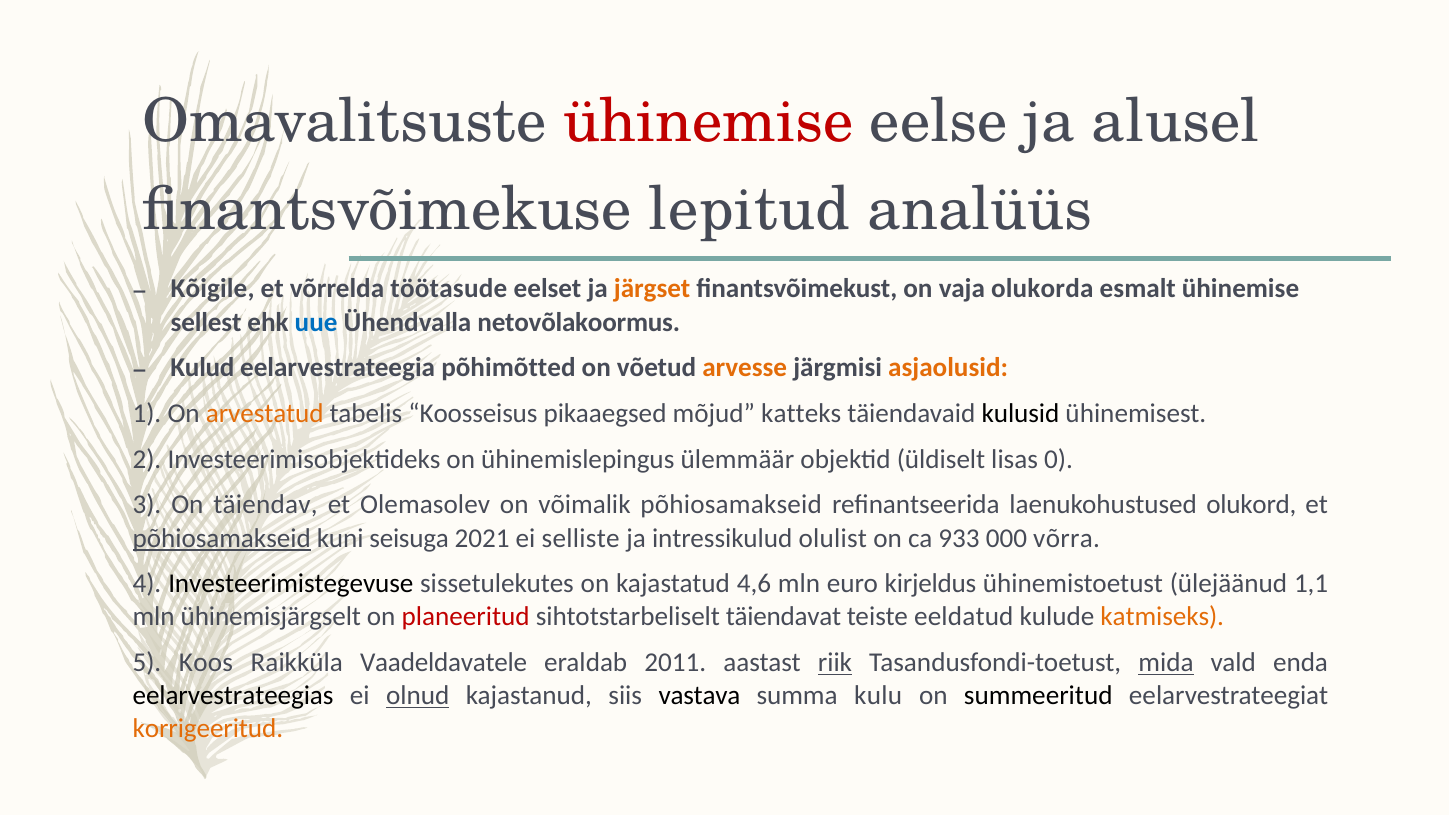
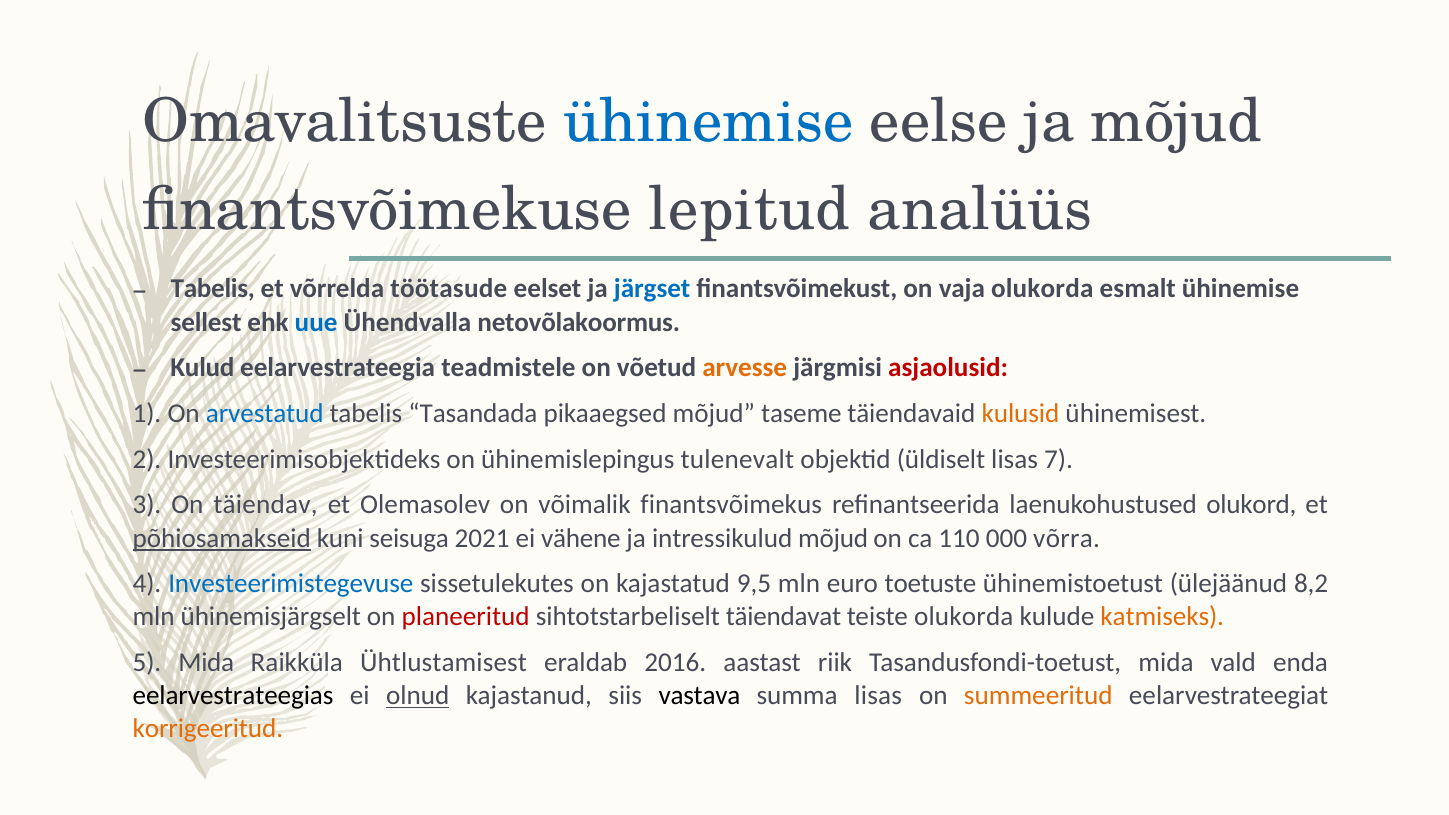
ühinemise colour: red -> blue (708, 122)
ja alusel: alusel -> mõjud (1176, 122)
Kõigile: Kõigile -> Tabelis (213, 289)
järgset colour: orange -> blue (652, 289)
põhimõtted: põhimõtted -> teadmistele (508, 368)
asjaolusid colour: orange -> red (948, 368)
arvestatud colour: orange -> blue (265, 414)
Koosseisus: Koosseisus -> Tasandada (473, 414)
katteks: katteks -> taseme (801, 414)
kulusid colour: black -> orange (1020, 414)
ülemmäär: ülemmäär -> tulenevalt (737, 459)
0: 0 -> 7 (1058, 459)
võimalik põhiosamakseid: põhiosamakseid -> finantsvõimekus (731, 505)
selliste: selliste -> vähene (581, 538)
intressikulud olulist: olulist -> mõjud (833, 538)
933: 933 -> 110 (959, 538)
Investeerimistegevuse colour: black -> blue (291, 584)
4,6: 4,6 -> 9,5 (754, 584)
kirjeldus: kirjeldus -> toetuste (931, 584)
1,1: 1,1 -> 8,2 (1311, 584)
teiste eeldatud: eeldatud -> olukorda (964, 617)
5 Koos: Koos -> Mida (206, 663)
Vaadeldavatele: Vaadeldavatele -> Ühtlustamisest (443, 663)
2011: 2011 -> 2016 (675, 663)
riik underline: present -> none (835, 663)
mida underline: present -> none (1166, 663)
summa kulu: kulu -> lisas (878, 696)
summeeritud colour: black -> orange (1038, 696)
